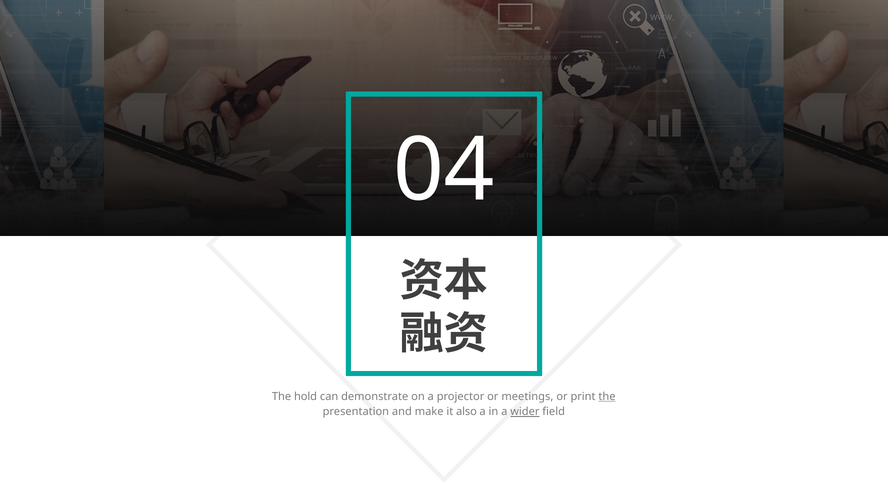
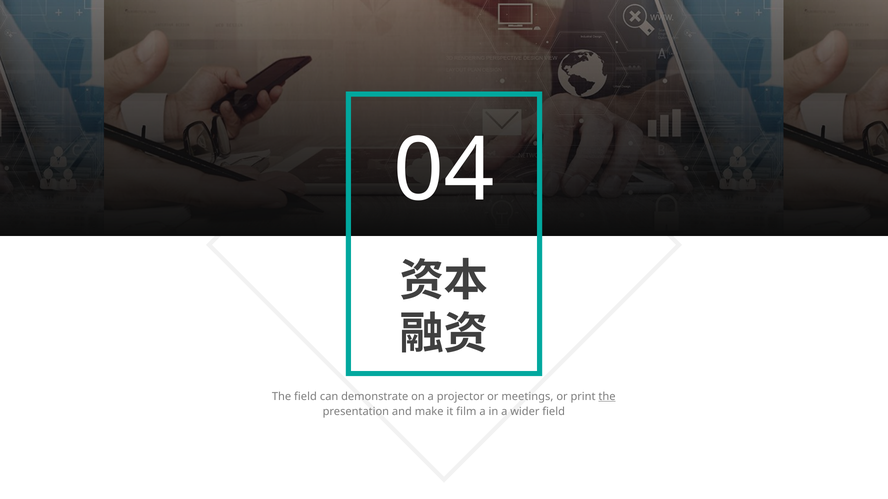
The hold: hold -> field (305, 397)
also: also -> film (466, 412)
wider underline: present -> none (525, 412)
